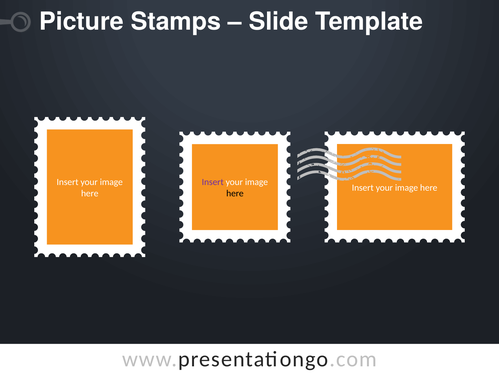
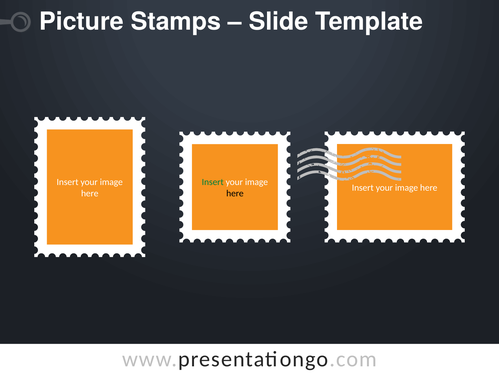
Insert colour: purple -> green (213, 182)
